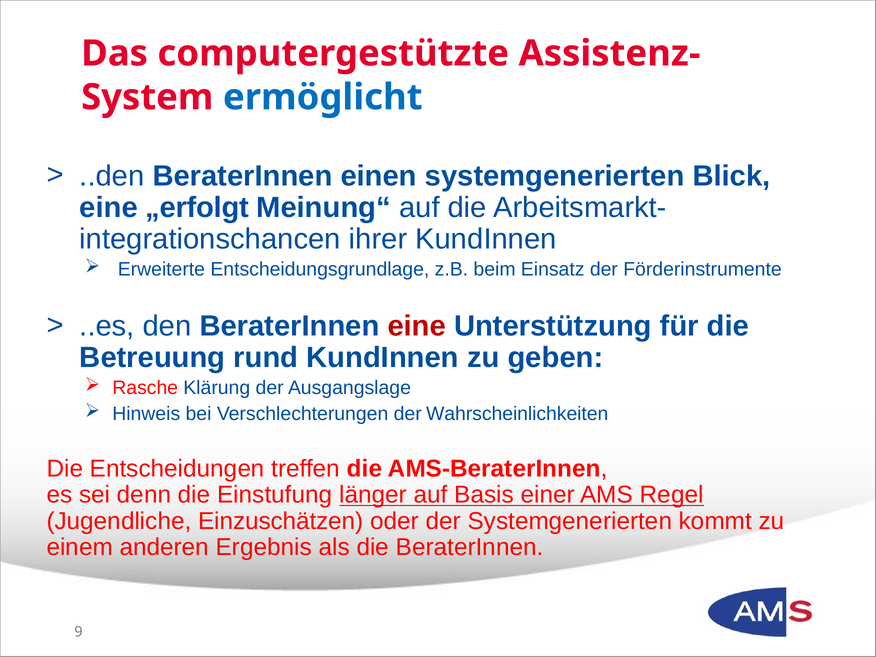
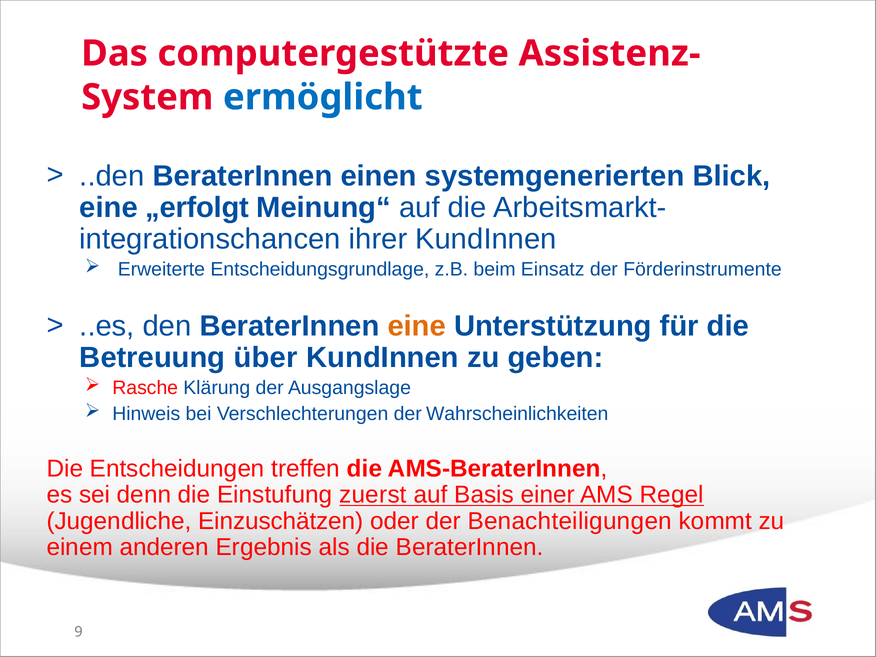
eine colour: red -> orange (417, 326)
rund: rund -> über (266, 358)
länger: länger -> zuerst (373, 495)
der Systemgenerierten: Systemgenerierten -> Benachteiligungen (570, 521)
